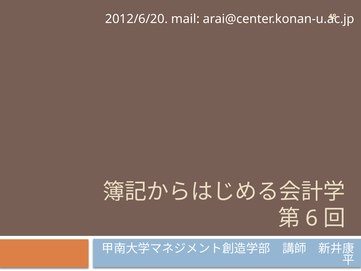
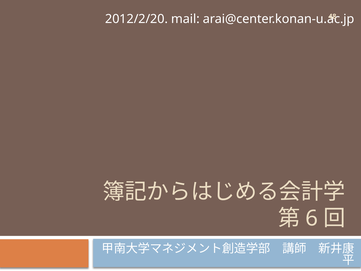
2012/6/20: 2012/6/20 -> 2012/2/20 (137, 19)
